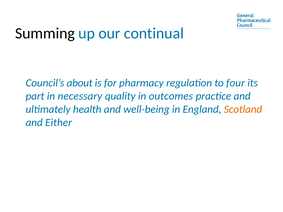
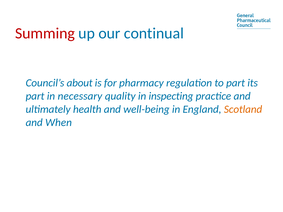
Summing colour: black -> red (45, 33)
to four: four -> part (236, 83)
outcomes: outcomes -> inspecting (171, 96)
Either: Either -> When (59, 123)
